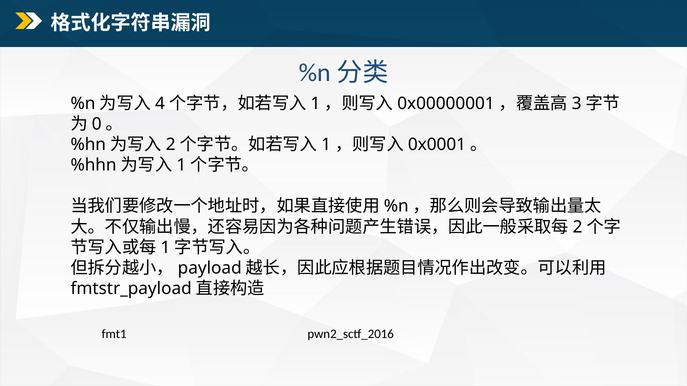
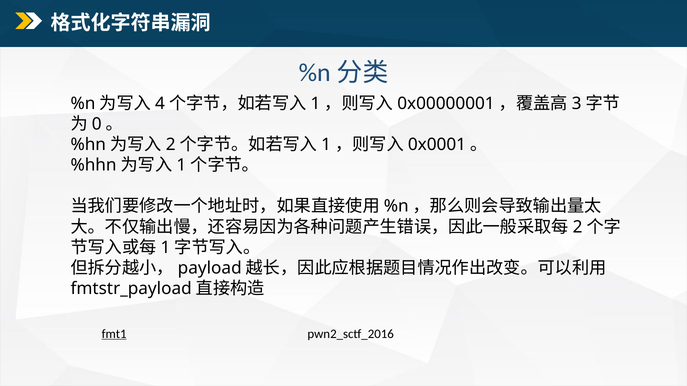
fmt1 underline: none -> present (114, 334)
